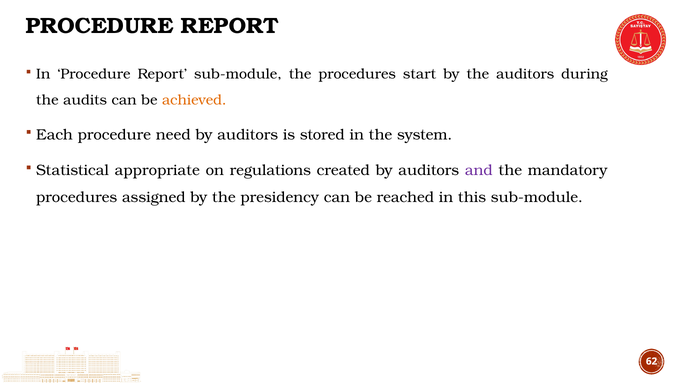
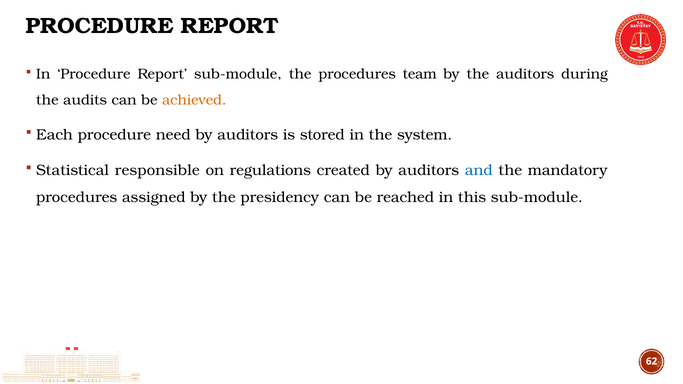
start: start -> team (420, 74)
appropriate: appropriate -> responsible (157, 170)
and colour: purple -> blue (479, 170)
